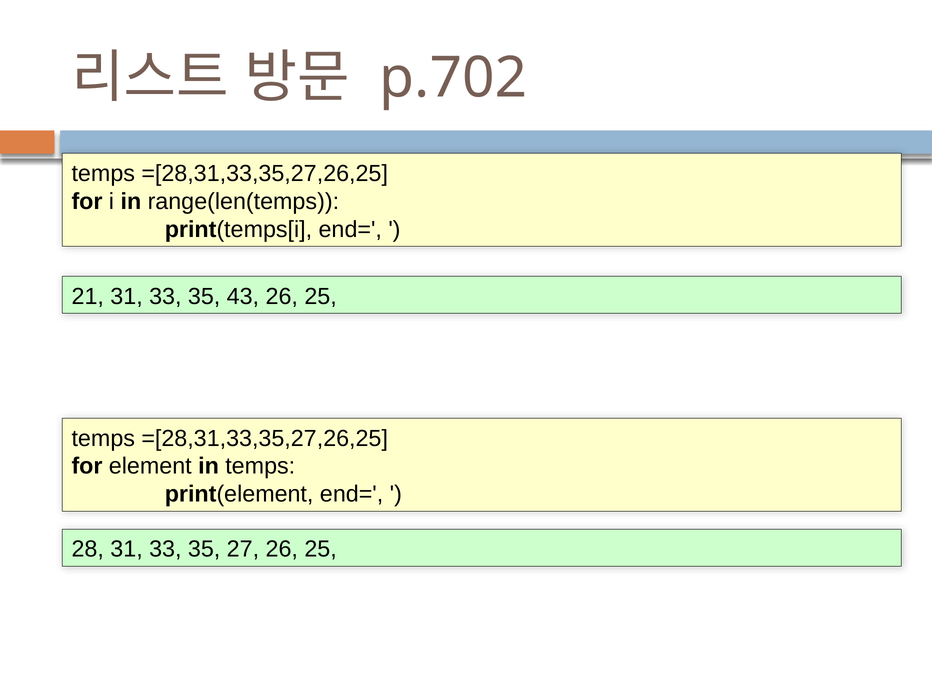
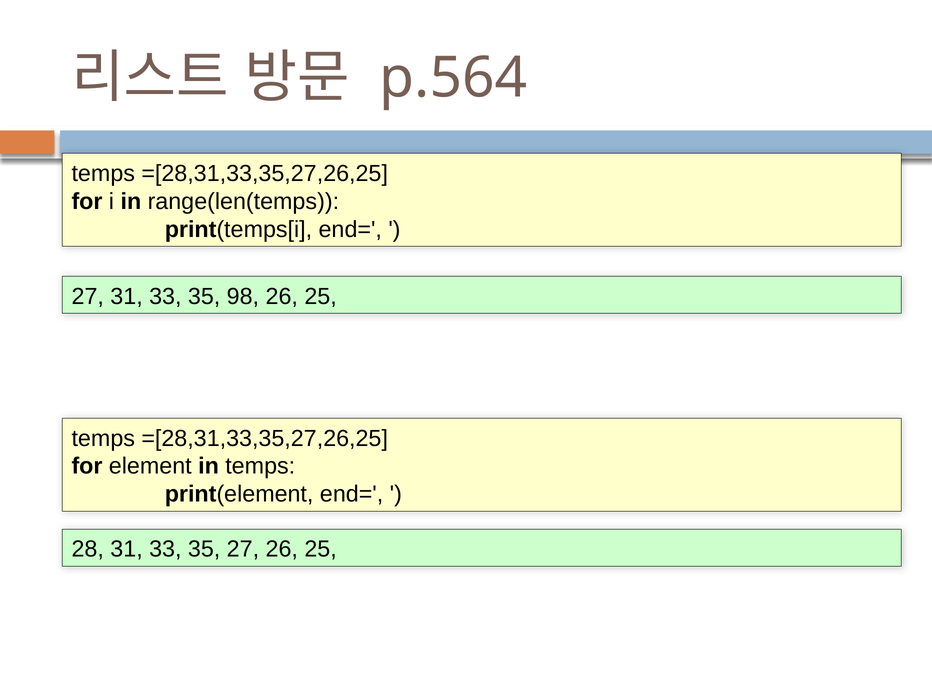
p.702: p.702 -> p.564 (453, 78)
21: 21 -> 27 (88, 297)
43: 43 -> 98 (243, 297)
